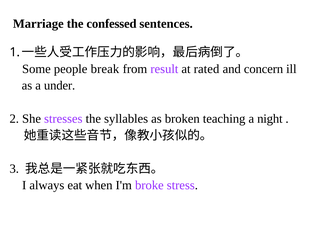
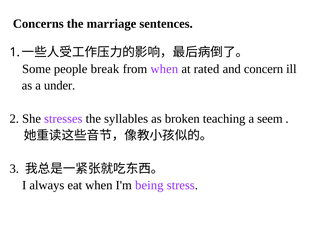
Marriage: Marriage -> Concerns (38, 24)
confessed: confessed -> marriage (111, 24)
from result: result -> when (164, 69)
night: night -> seem (270, 119)
broke: broke -> being (149, 185)
